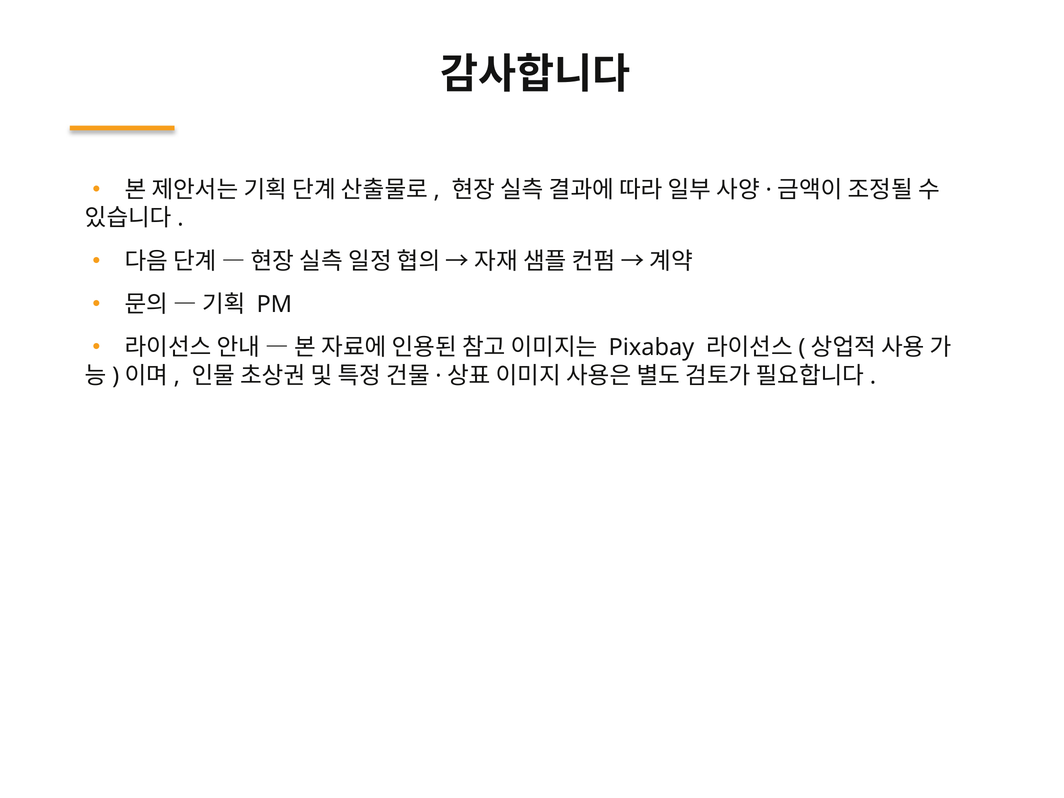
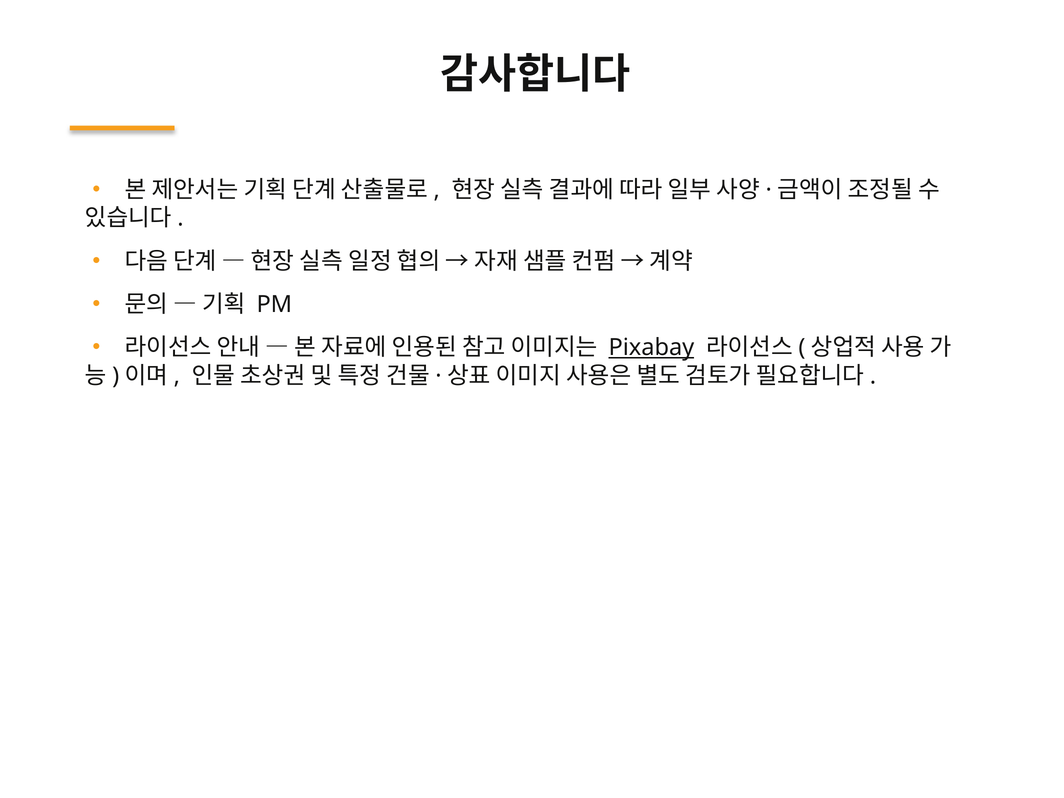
Pixabay underline: none -> present (651, 348)
